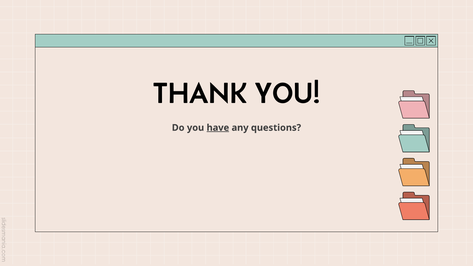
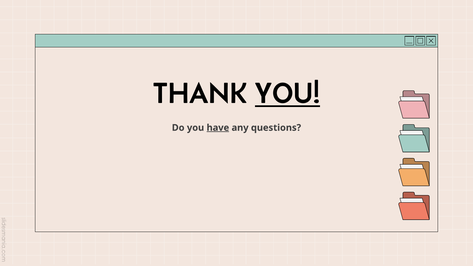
YOU underline: none -> present (287, 93)
